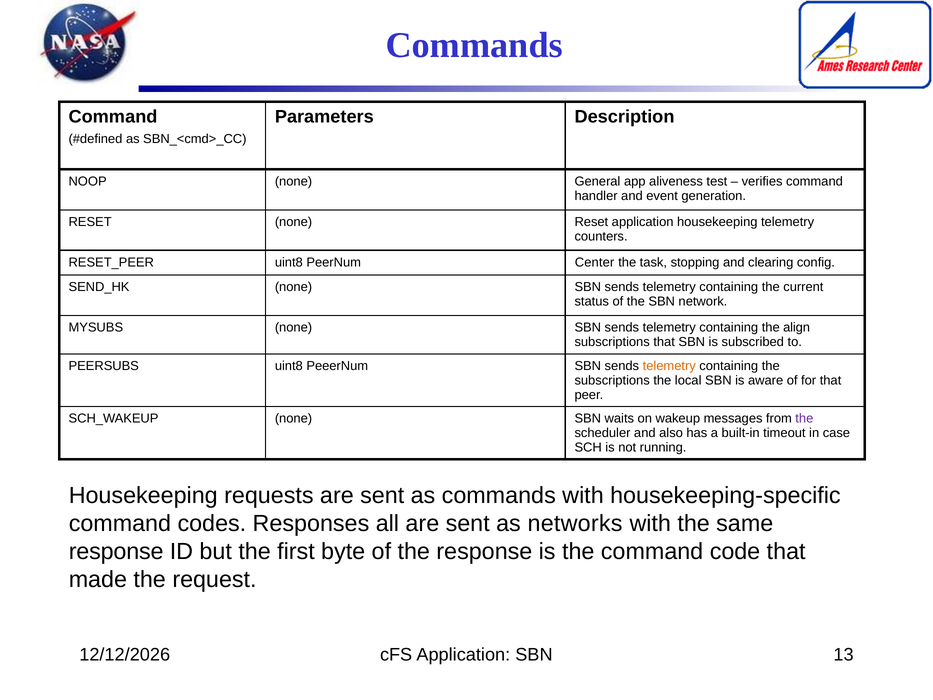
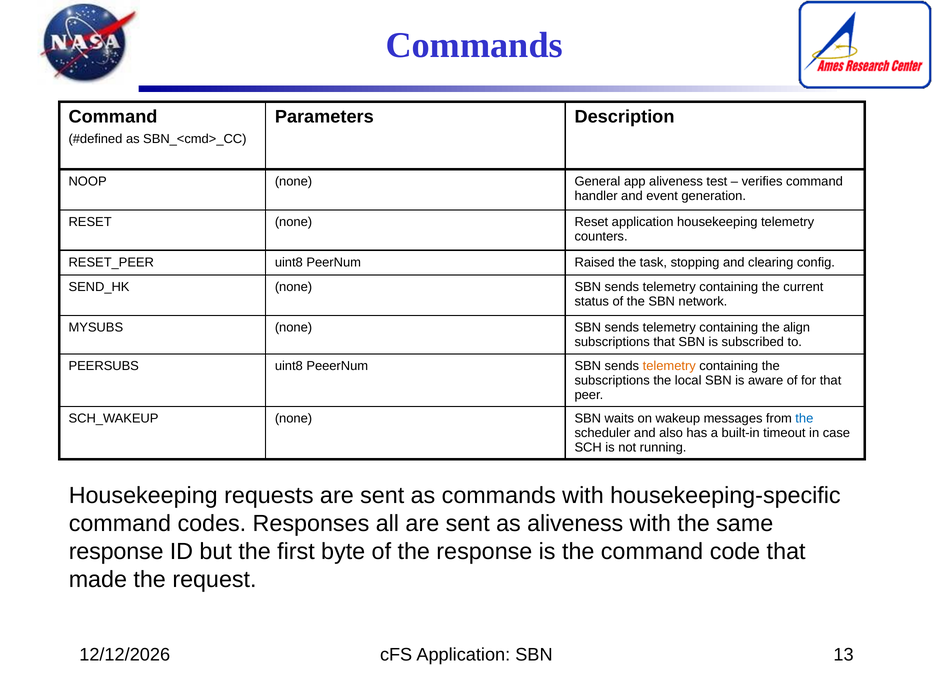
Center: Center -> Raised (595, 262)
the colour: purple -> blue (804, 418)
as networks: networks -> aliveness (575, 523)
